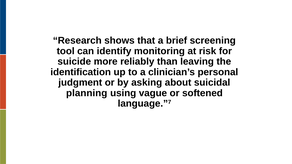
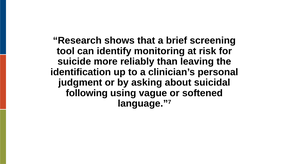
planning: planning -> following (87, 93)
